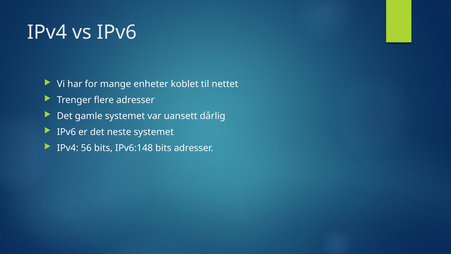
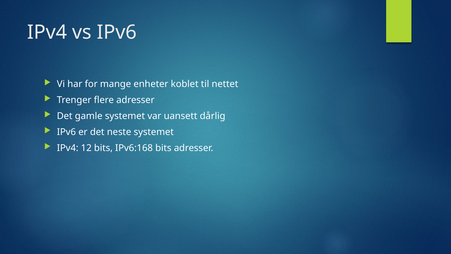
56: 56 -> 12 (86, 148)
IPv6:148: IPv6:148 -> IPv6:168 (134, 148)
